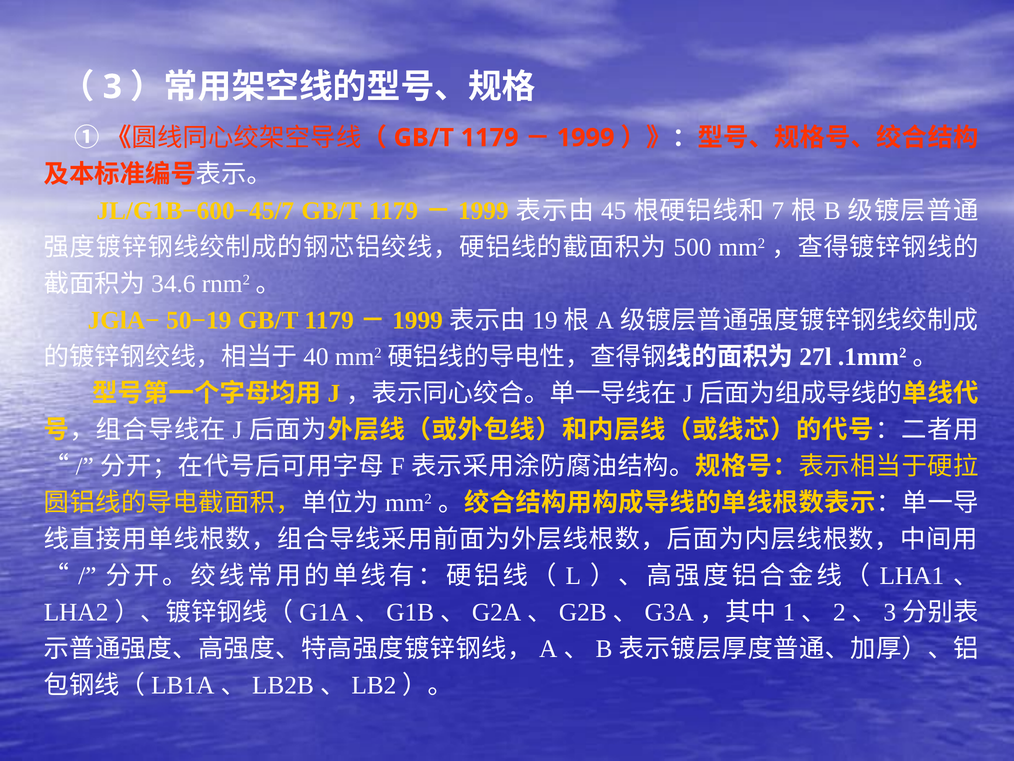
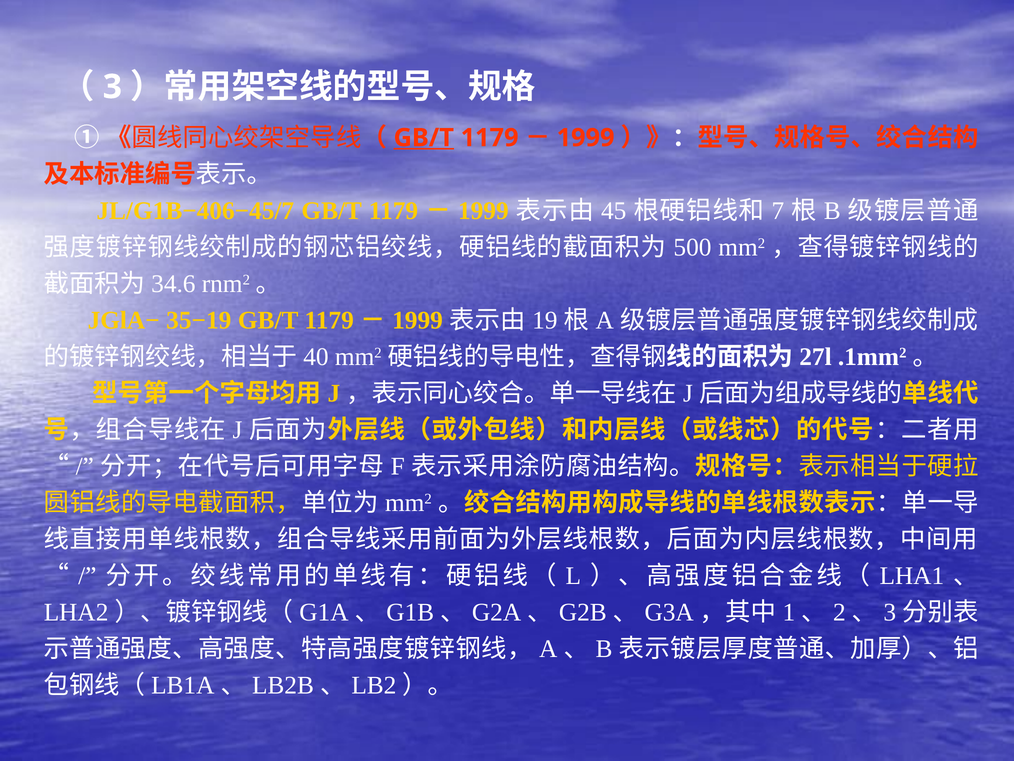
GB/T underline: none -> present (424, 138)
JL/G1B−600−45/7: JL/G1B−600−45/7 -> JL/G1B−406−45/7 (195, 211)
50−19: 50−19 -> 35−19 (199, 320)
